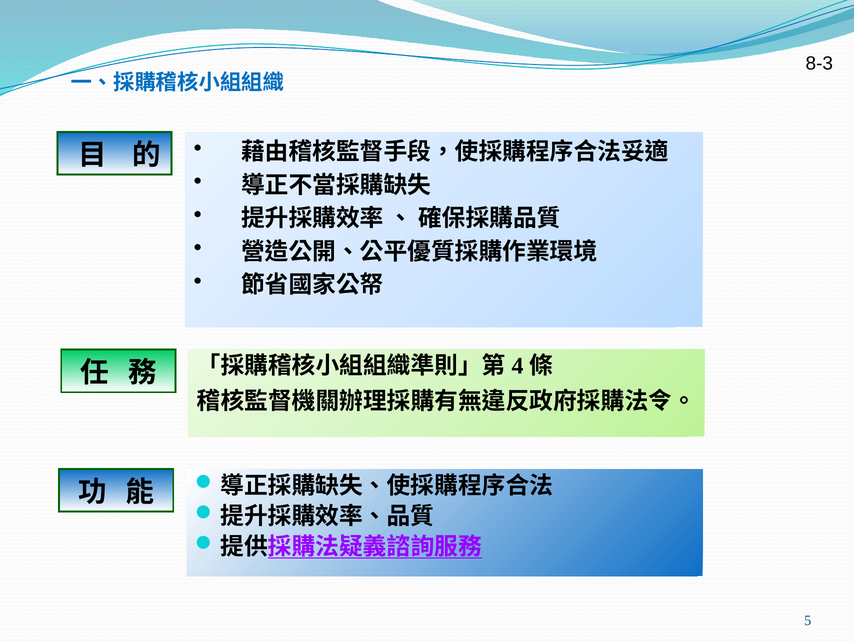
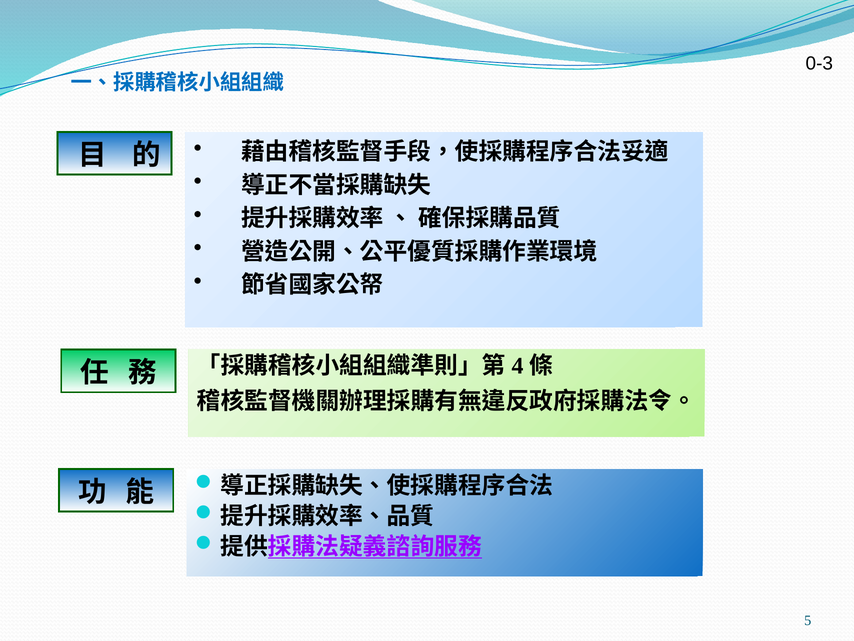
8-3: 8-3 -> 0-3 (819, 64)
